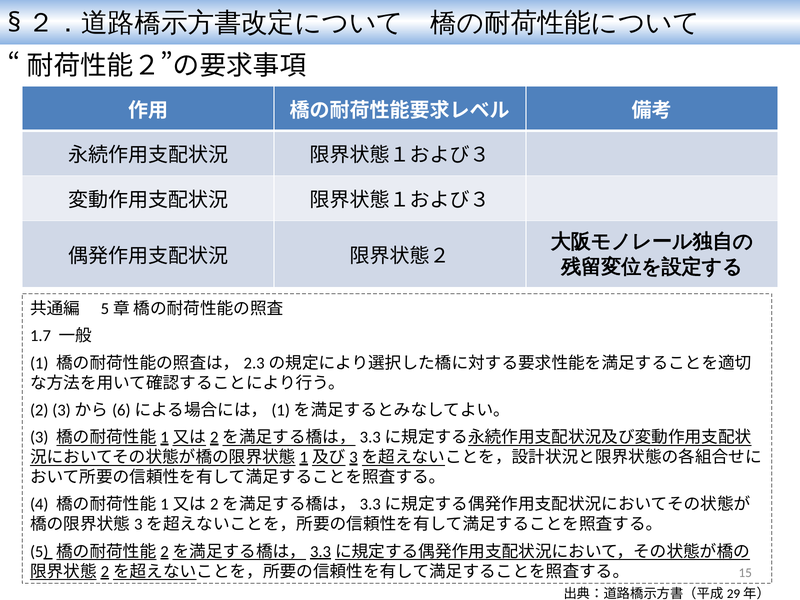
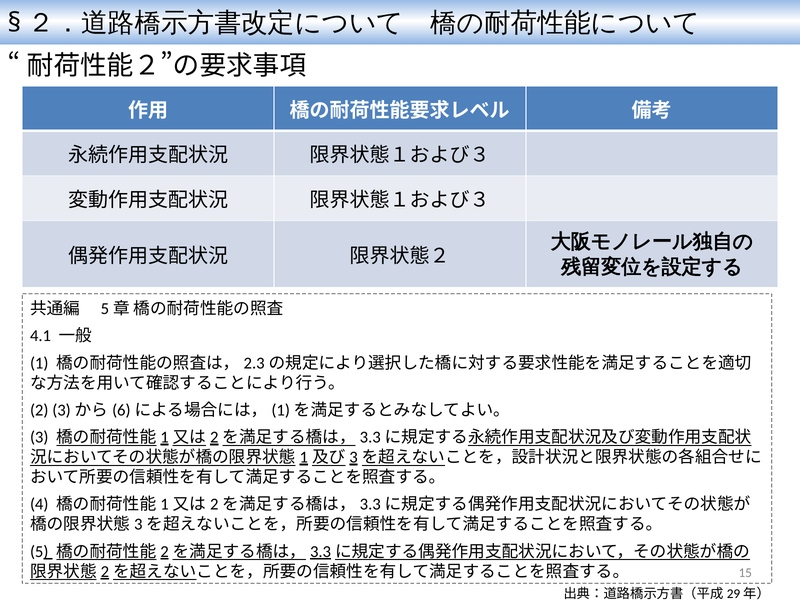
1.7: 1.7 -> 4.1 (41, 336)
